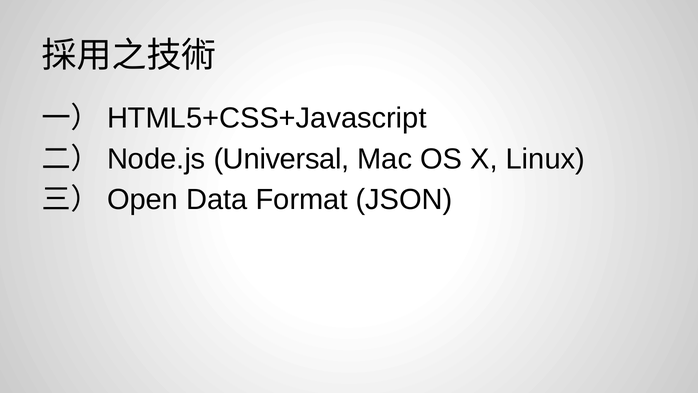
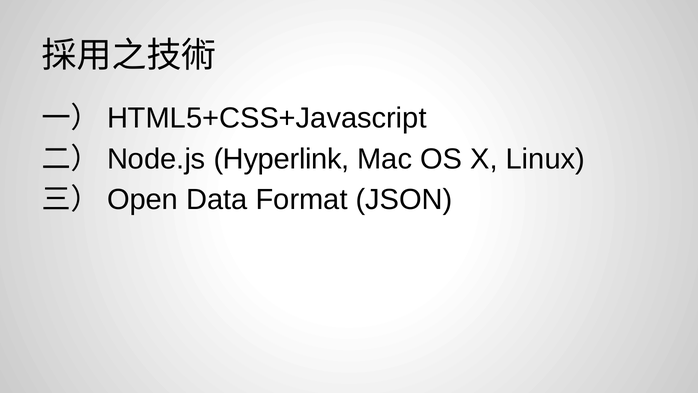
Universal: Universal -> Hyperlink (282, 159)
